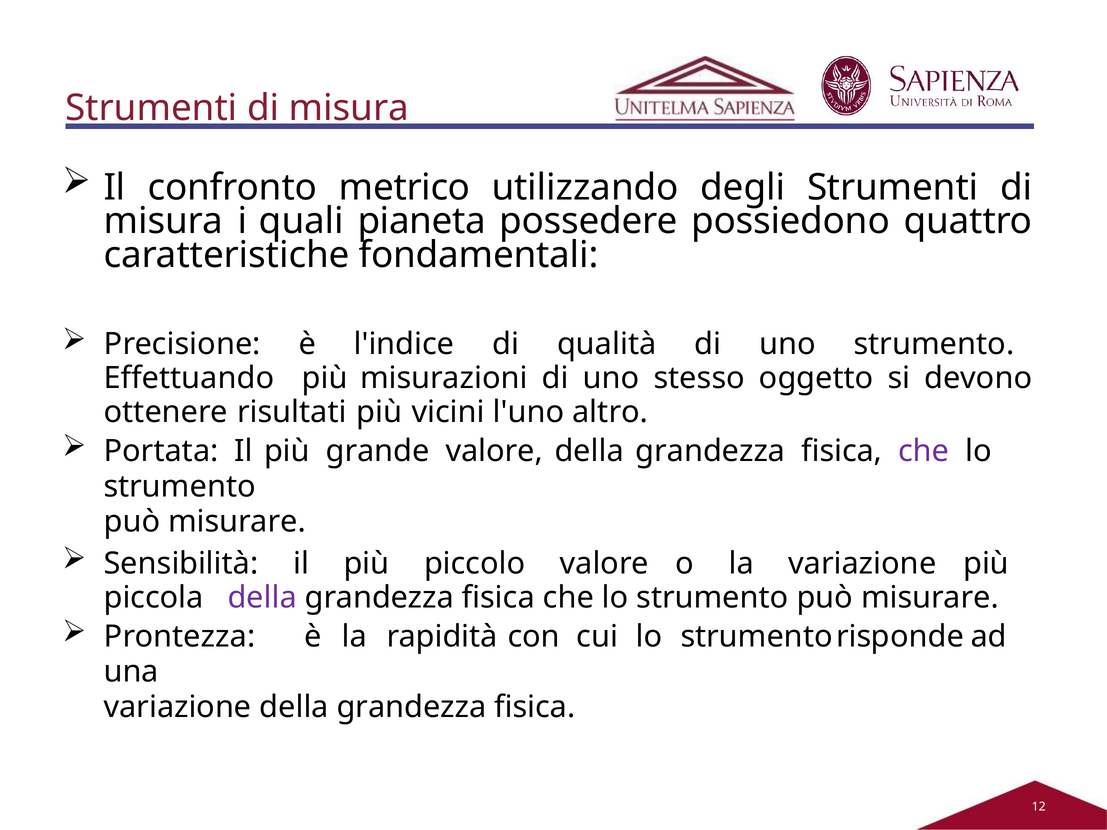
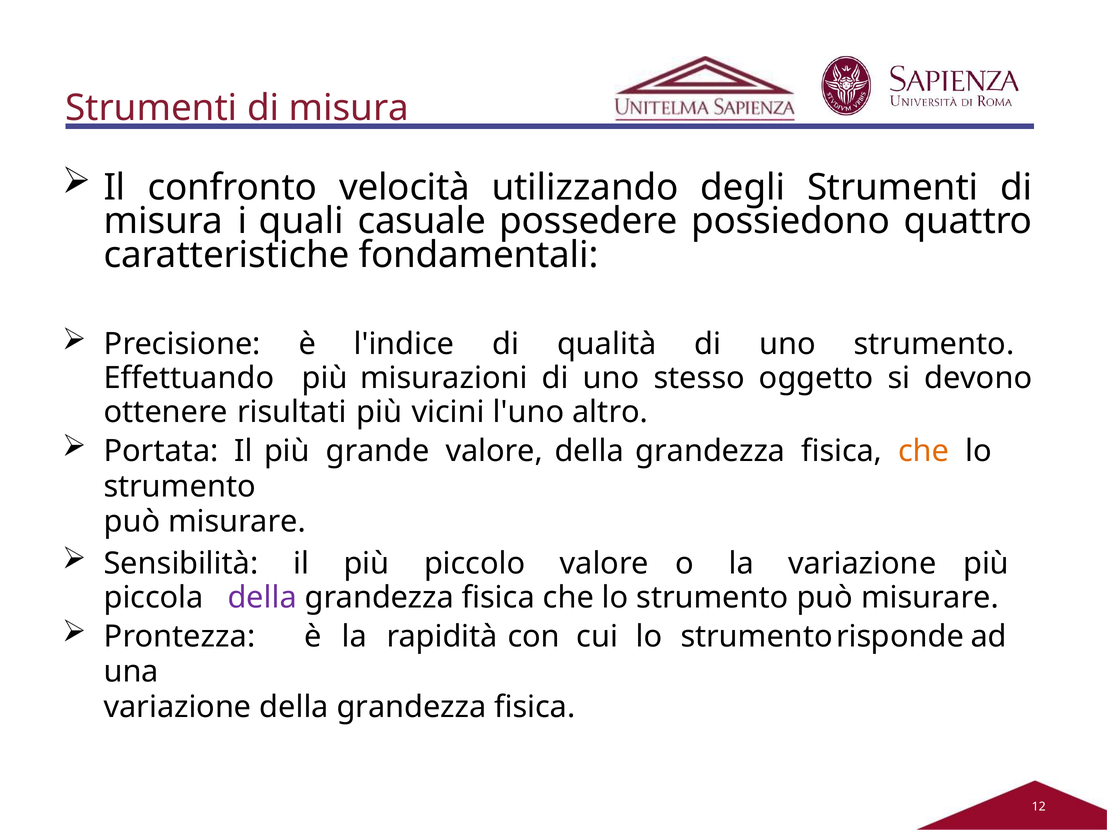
metrico: metrico -> velocità (405, 188)
pianeta: pianeta -> casuale (422, 221)
che colour: purple -> orange (924, 451)
